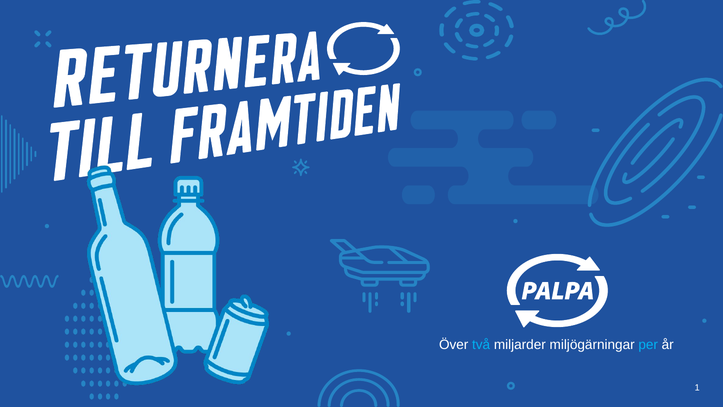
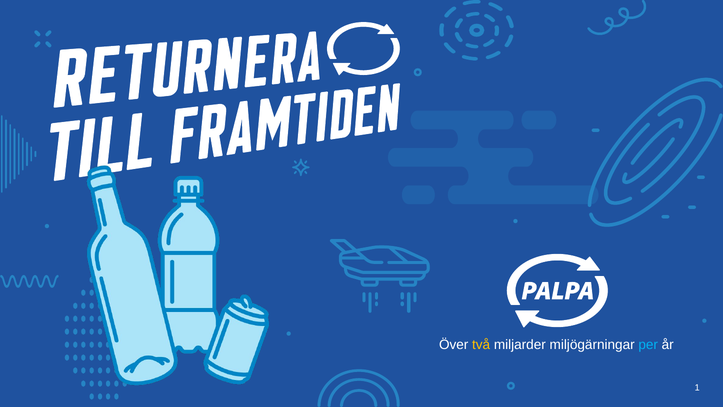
två colour: light blue -> yellow (481, 345)
